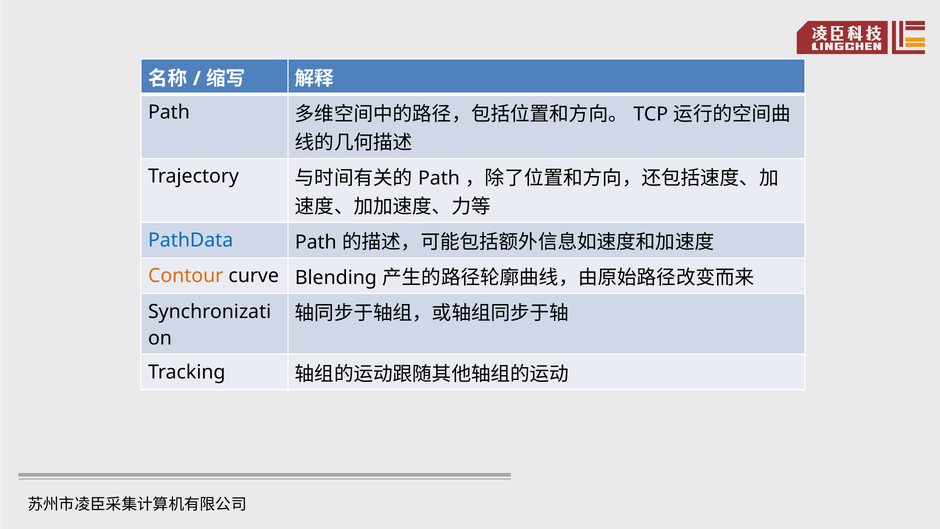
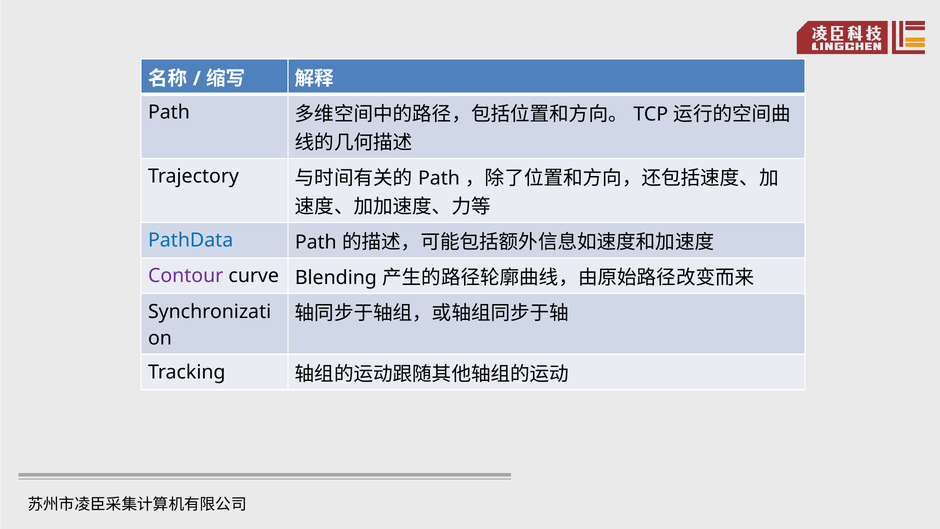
Contour colour: orange -> purple (186, 276)
